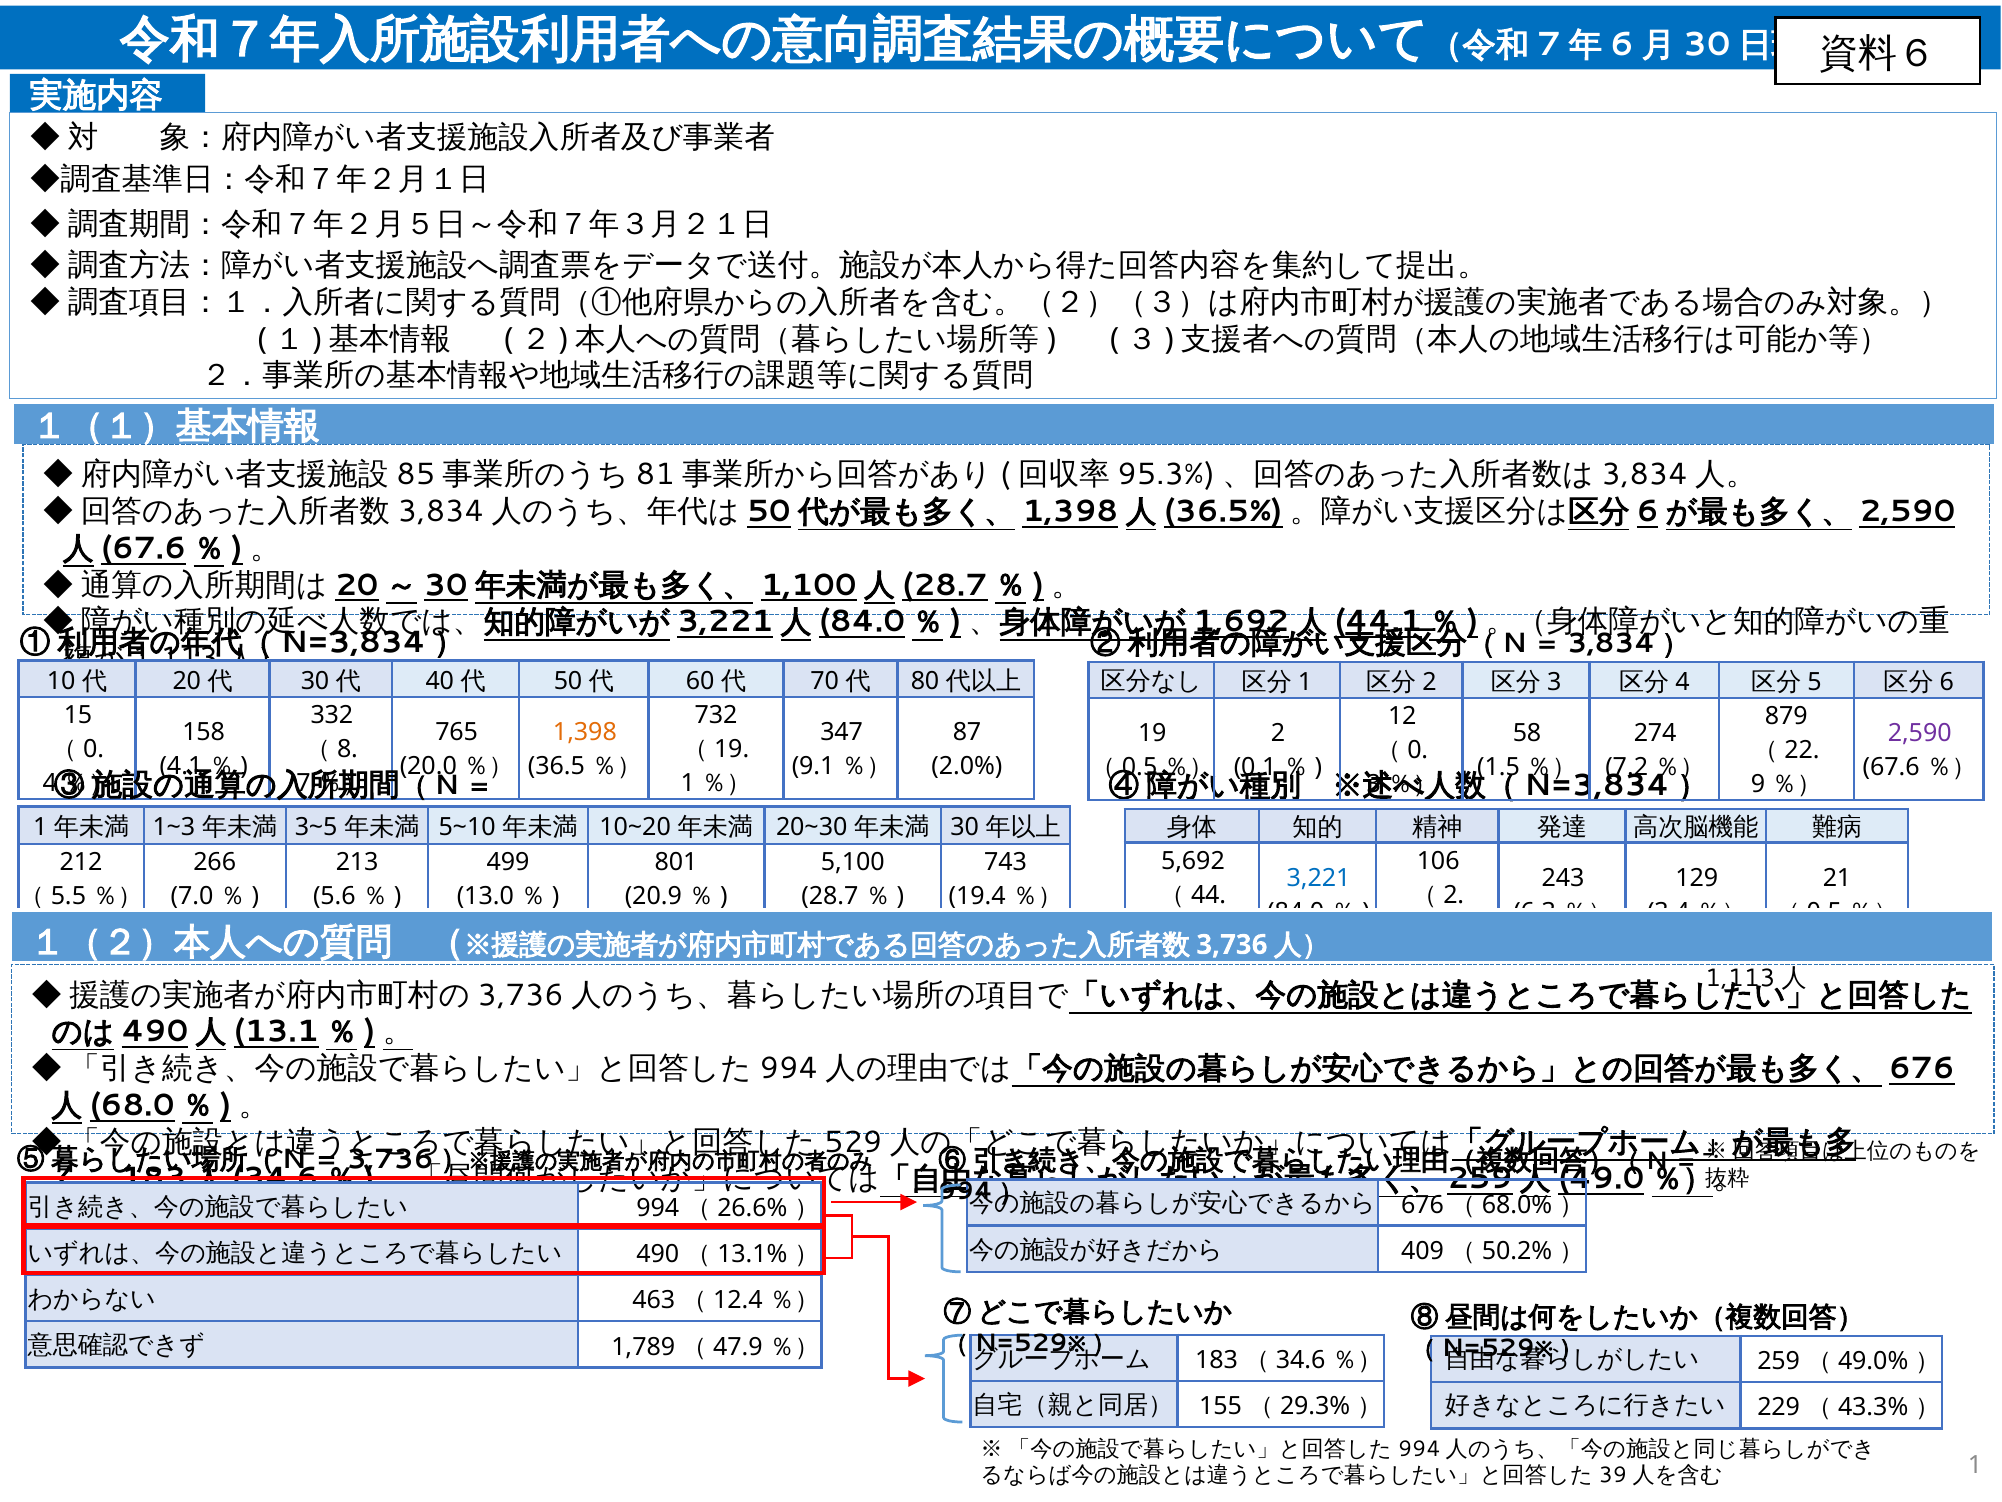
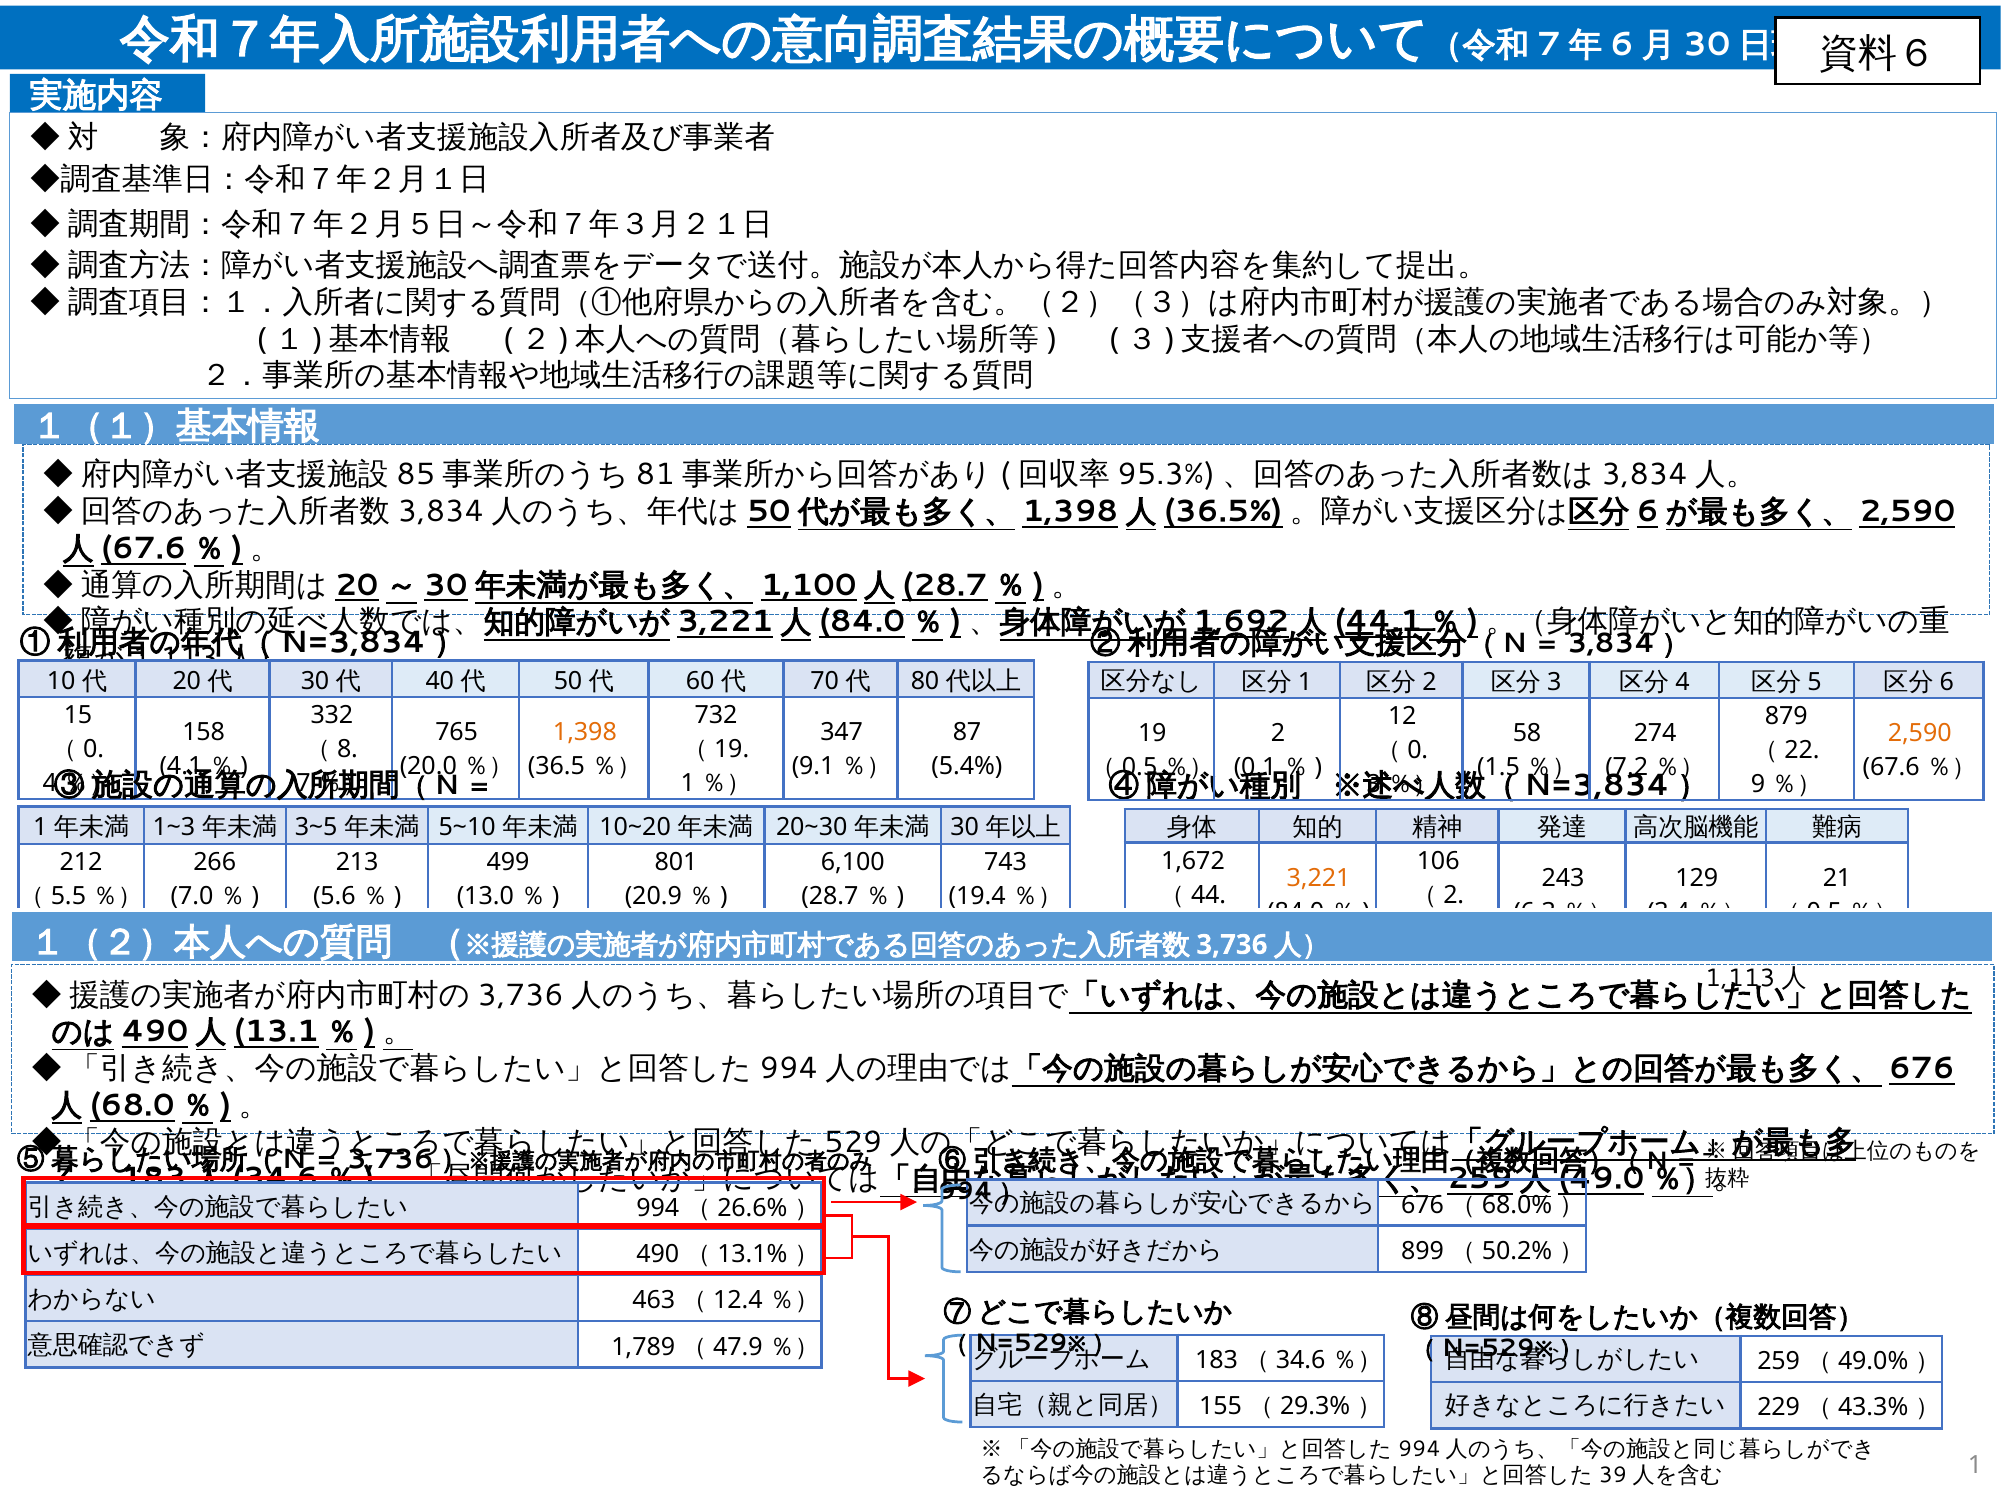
2,590 colour: purple -> orange (1920, 733)
2.0%: 2.0% -> 5.4% (967, 766)
5,692: 5,692 -> 1,672 (1193, 861)
5,100: 5,100 -> 6,100 (853, 862)
3,221 colour: blue -> orange (1319, 878)
409: 409 -> 899 (1423, 1251)
